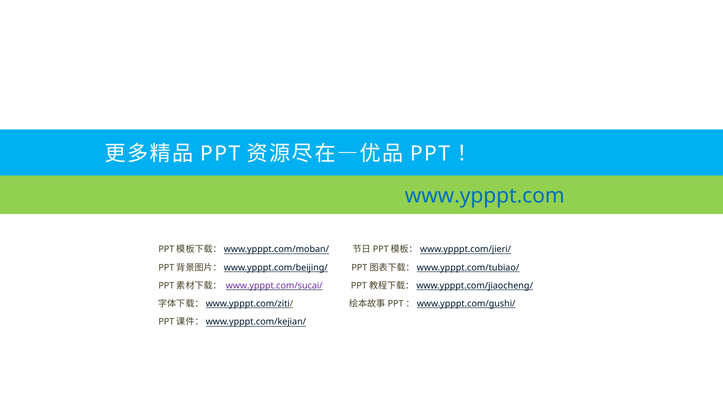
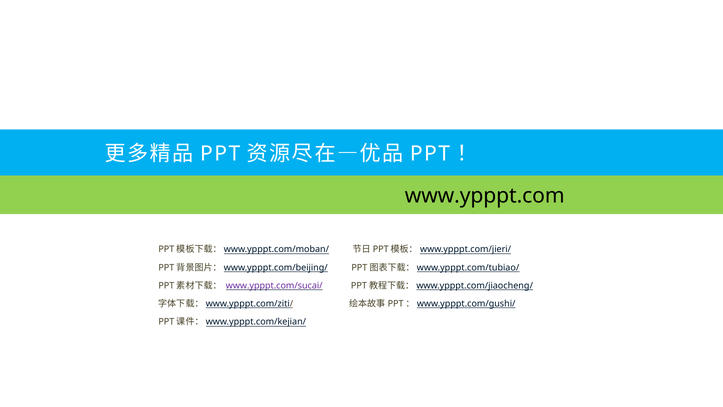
www.ypppt.com colour: blue -> black (485, 196)
